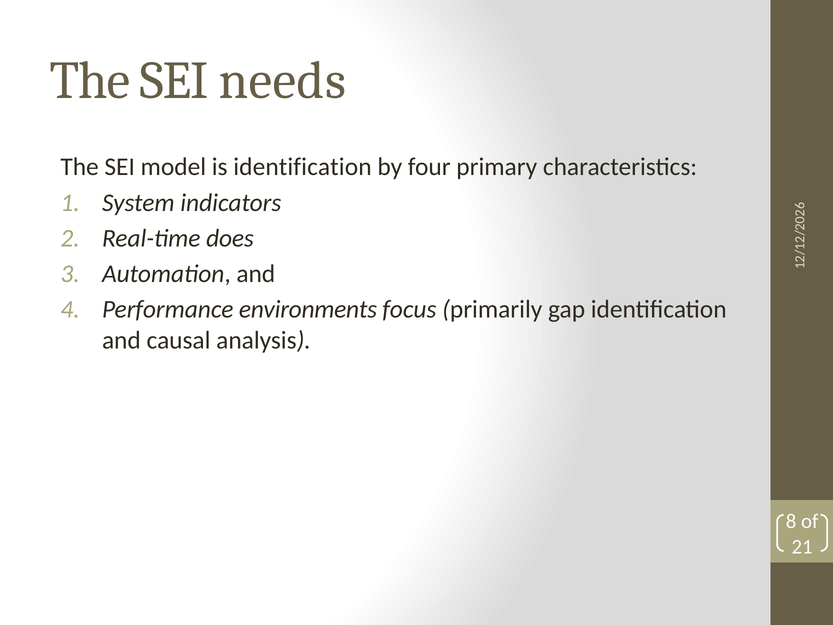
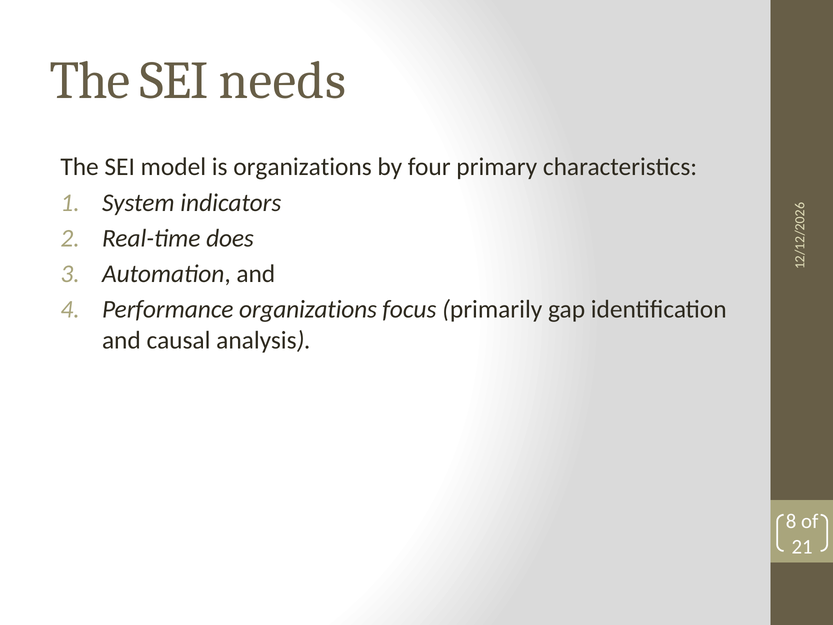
is identification: identification -> organizations (303, 167)
Performance environments: environments -> organizations (308, 309)
